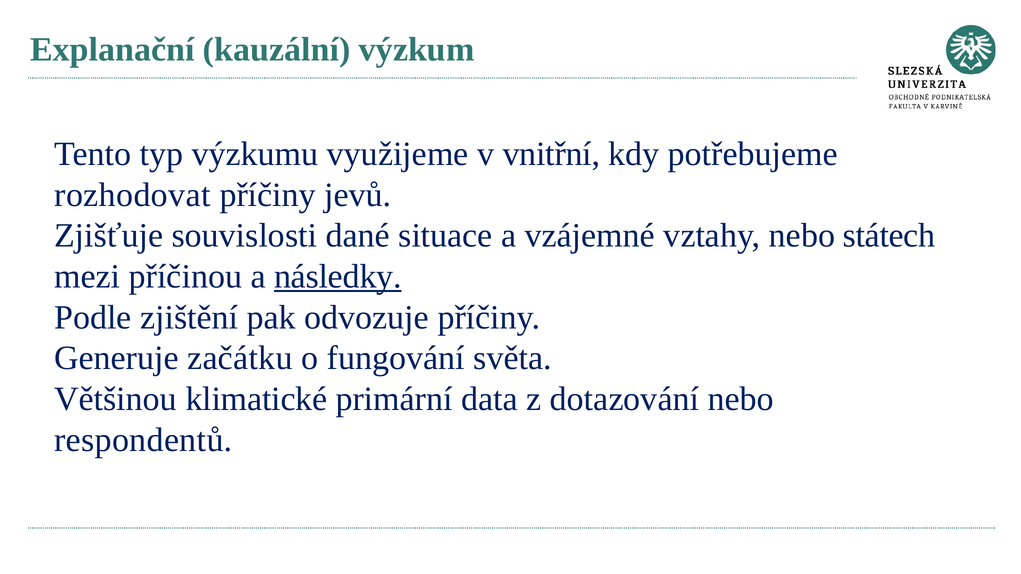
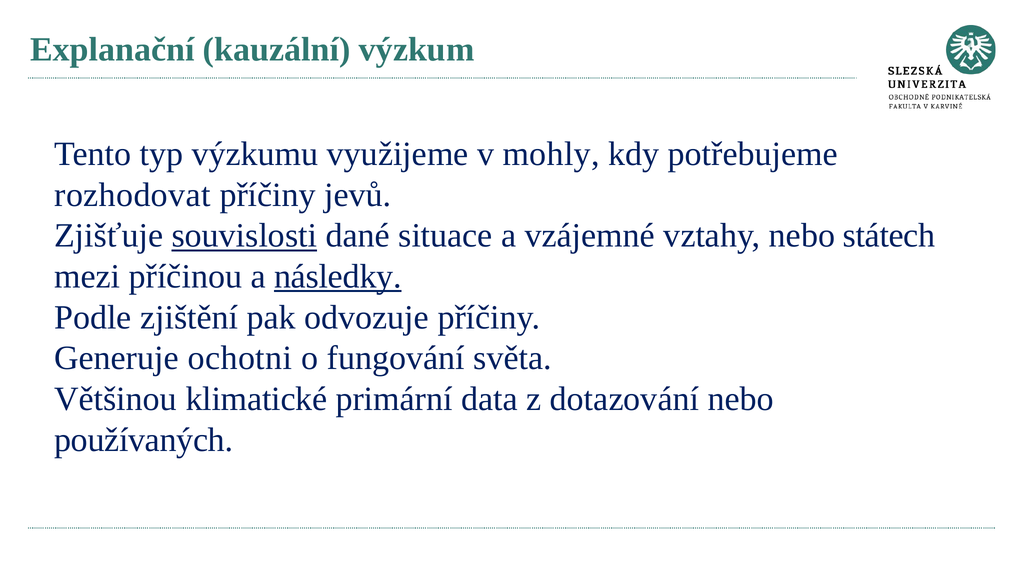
vnitřní: vnitřní -> mohly (551, 154)
souvislosti underline: none -> present (244, 236)
začátku: začátku -> ochotni (240, 358)
respondentů: respondentů -> používaných (144, 440)
